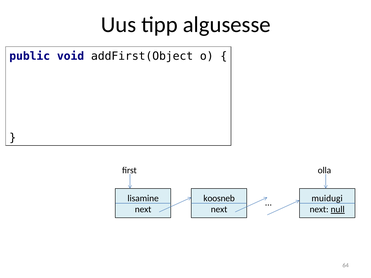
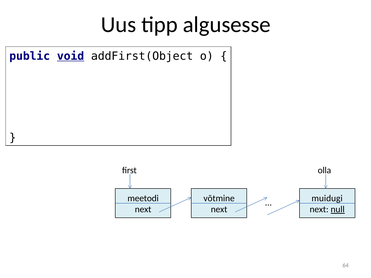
void underline: none -> present (71, 56)
lisamine: lisamine -> meetodi (143, 198)
koosneb: koosneb -> võtmine (219, 198)
